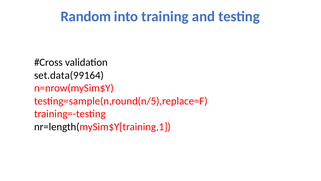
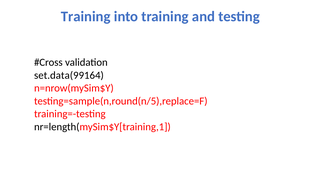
Random: Random -> Training (86, 16)
